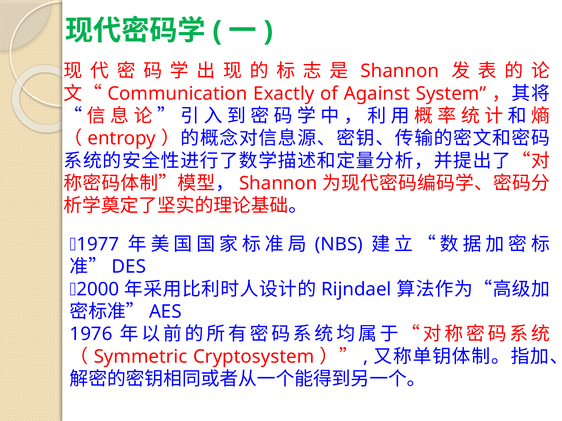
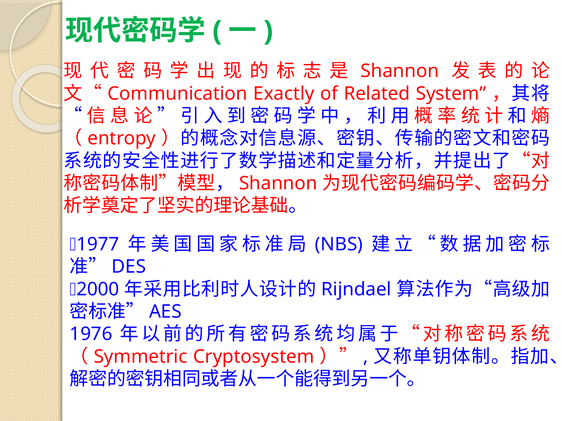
Against: Against -> Related (377, 94)
